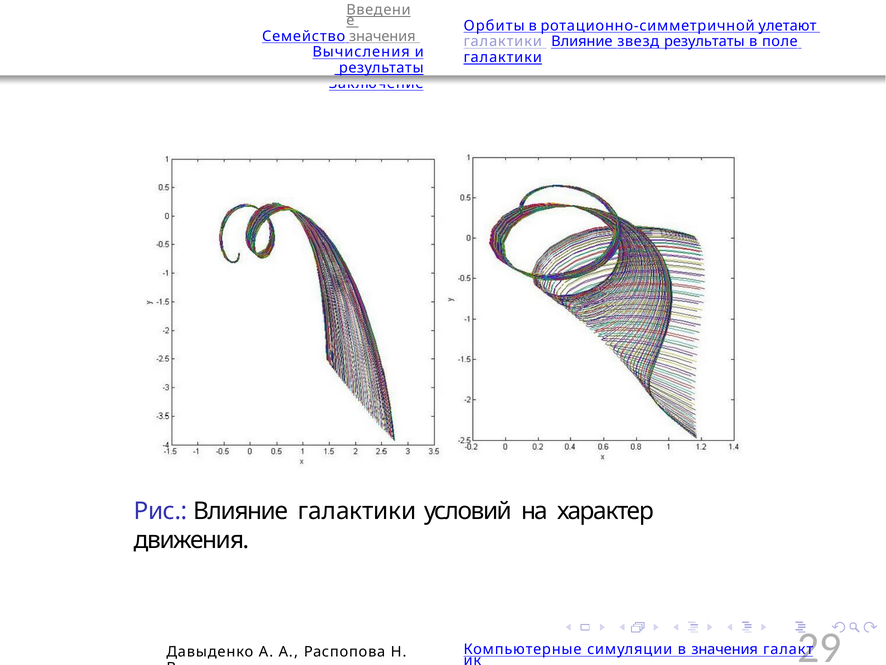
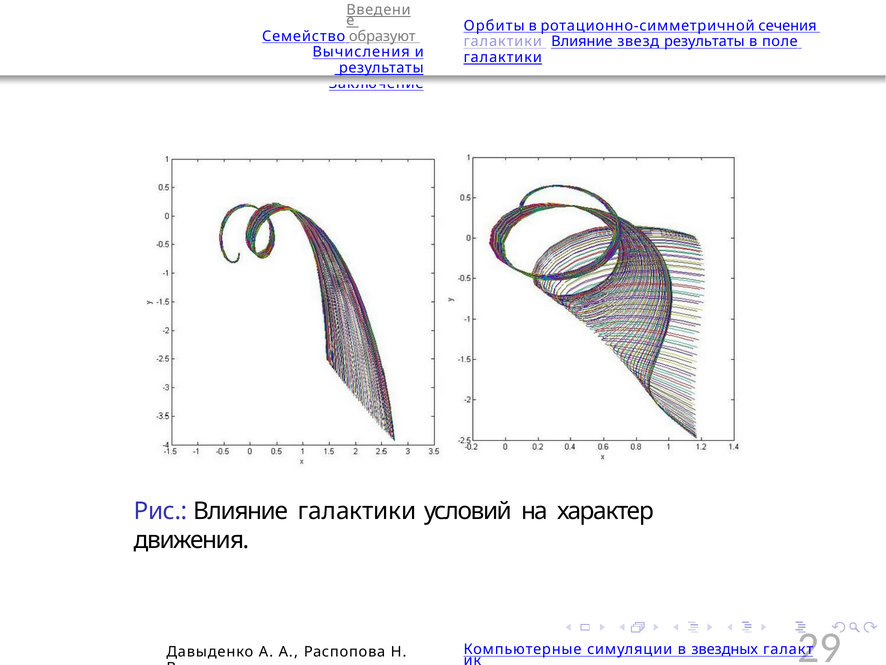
улетают: улетают -> сечения (788, 26)
Семейство значения: значения -> образуют (382, 36)
в значения: значения -> звездных (725, 650)
